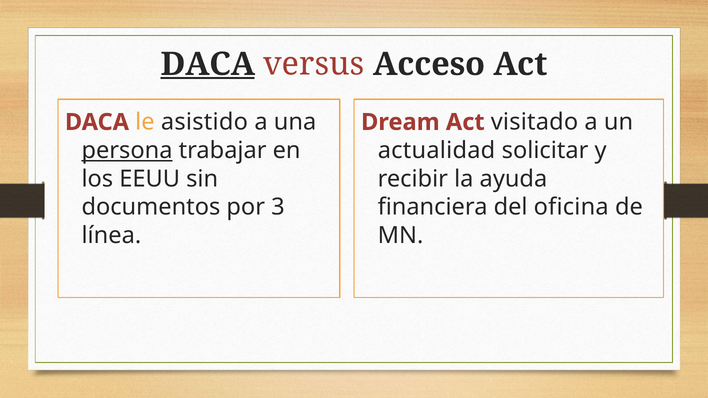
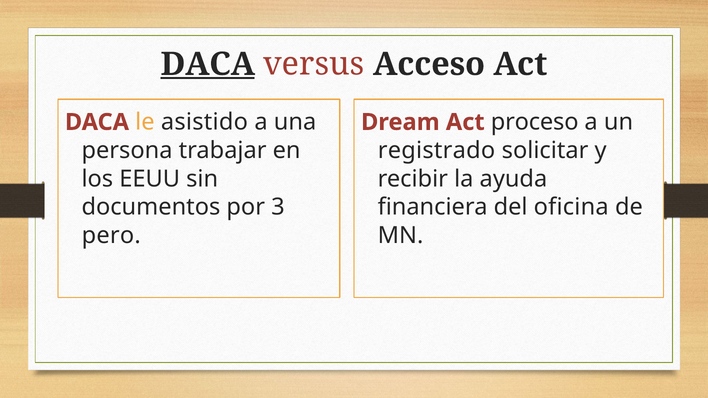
visitado: visitado -> proceso (535, 122)
persona underline: present -> none (127, 151)
actualidad: actualidad -> registrado (437, 151)
línea: línea -> pero (111, 236)
